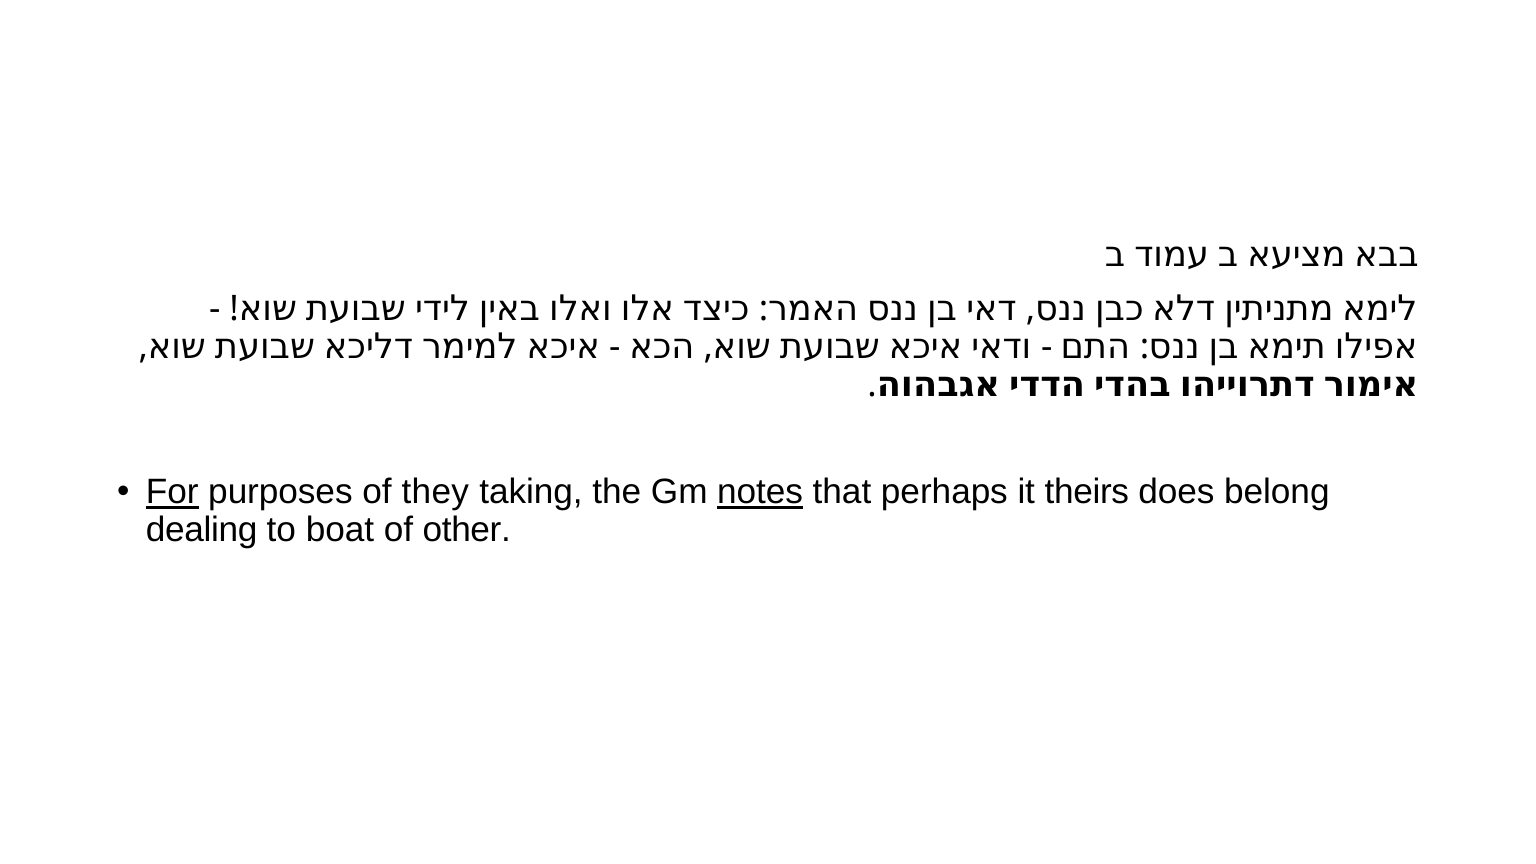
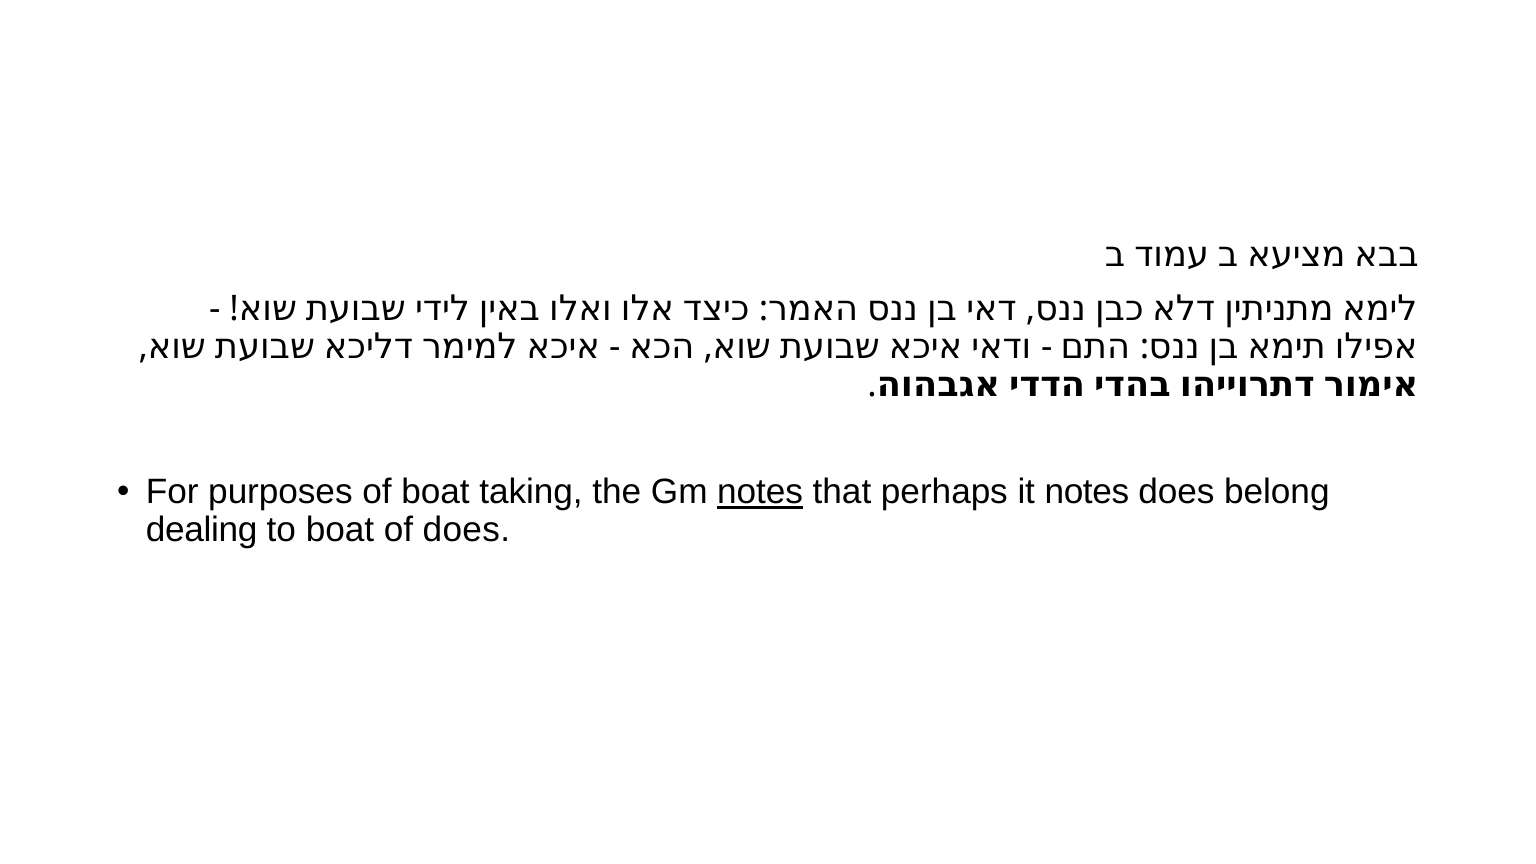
For underline: present -> none (172, 492)
of they: they -> boat (435, 492)
it theirs: theirs -> notes (1087, 492)
of other: other -> does (466, 530)
